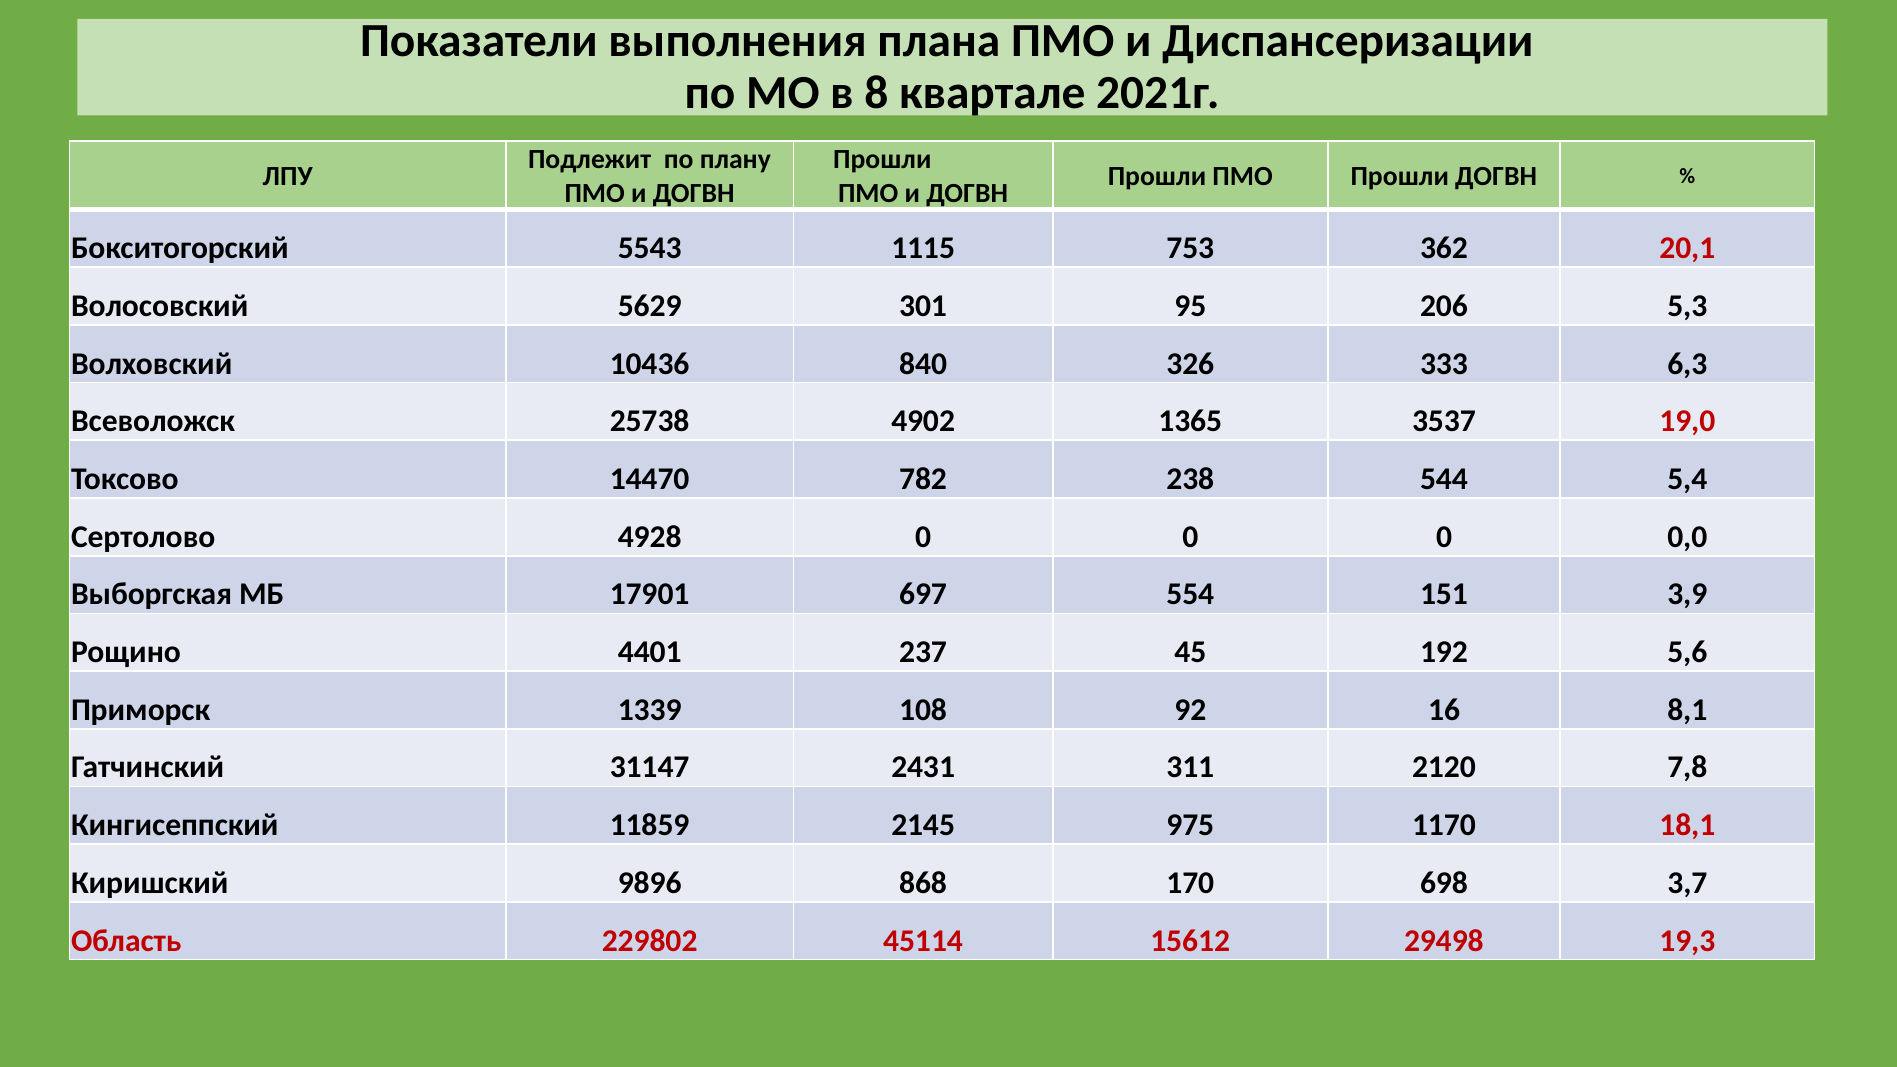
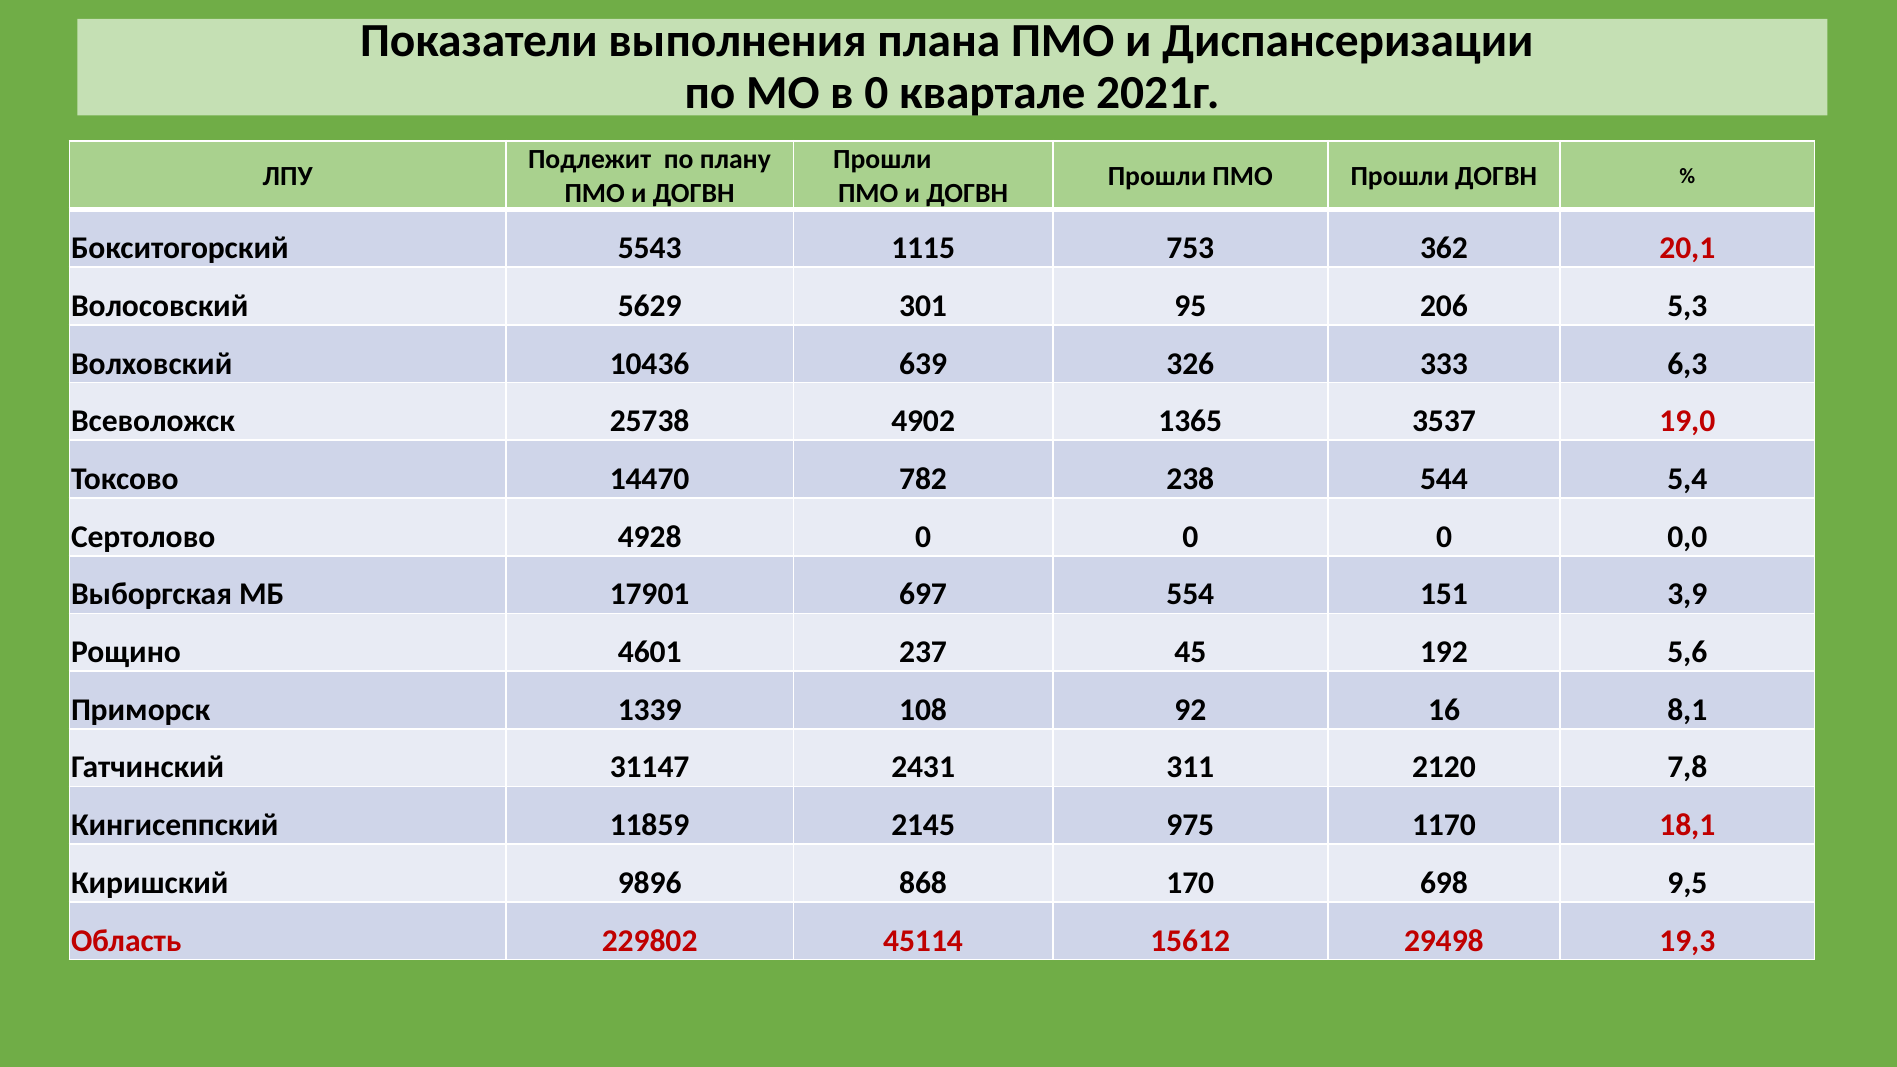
в 8: 8 -> 0 (876, 93)
840: 840 -> 639 (923, 364)
4401: 4401 -> 4601 (650, 652)
3,7: 3,7 -> 9,5 (1687, 883)
